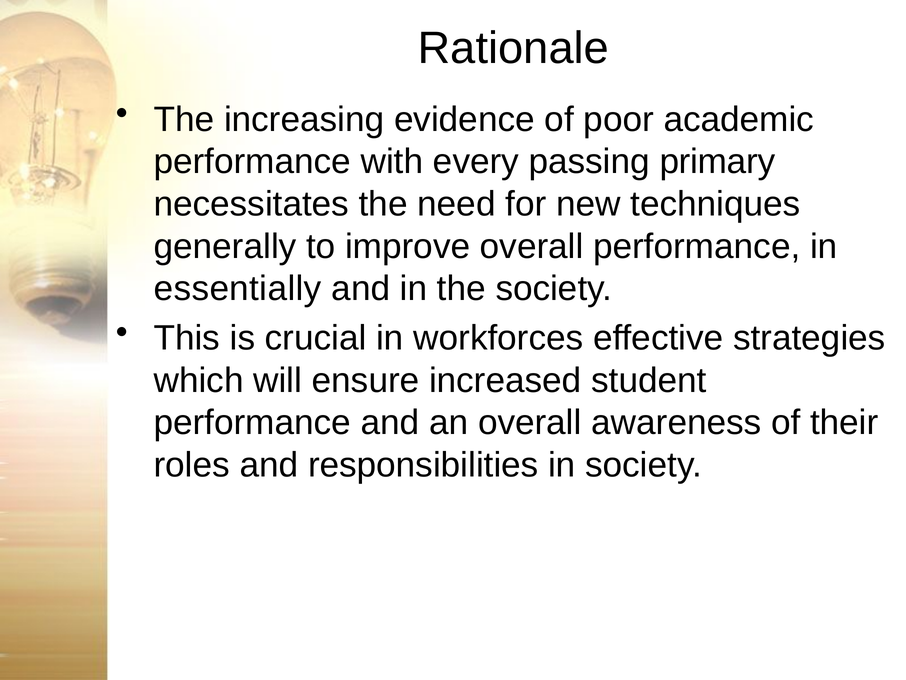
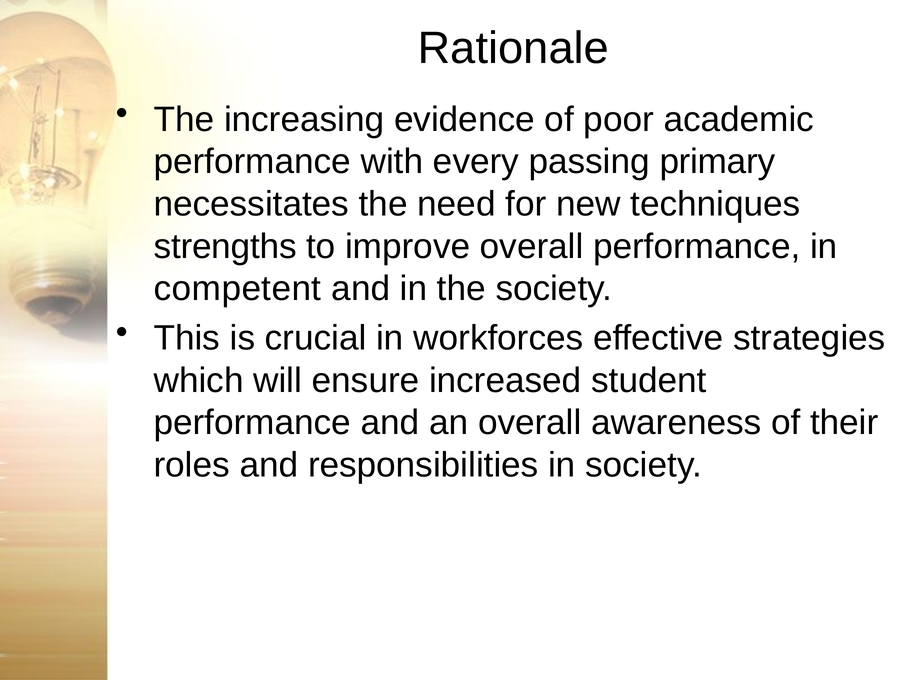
generally: generally -> strengths (225, 246)
essentially: essentially -> competent (238, 288)
